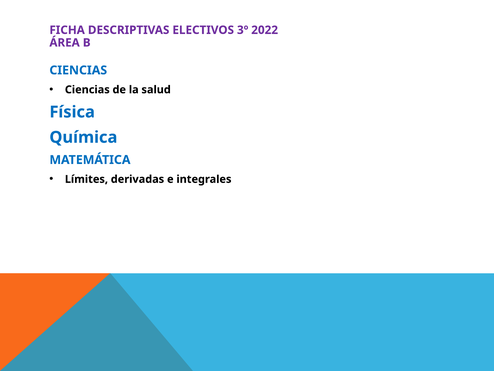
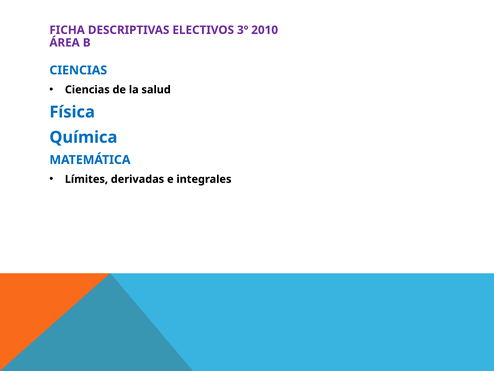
2022: 2022 -> 2010 (265, 30)
